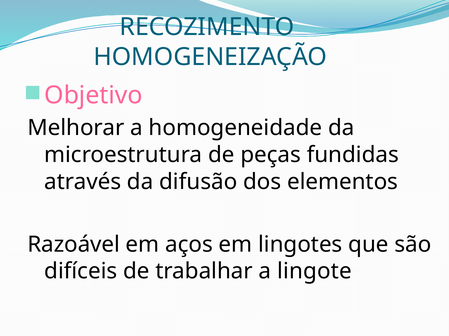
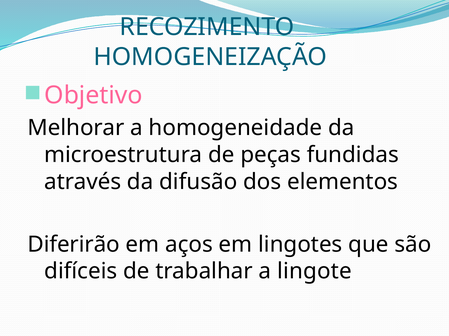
Razoável: Razoável -> Diferirão (74, 245)
